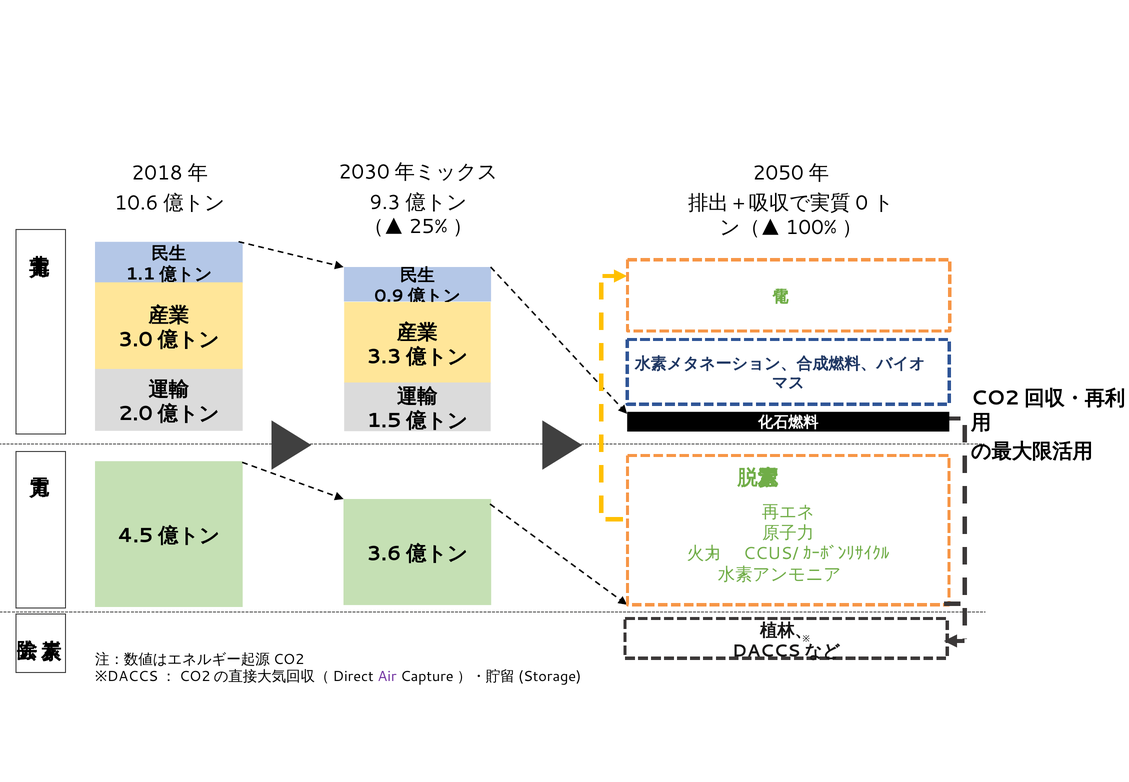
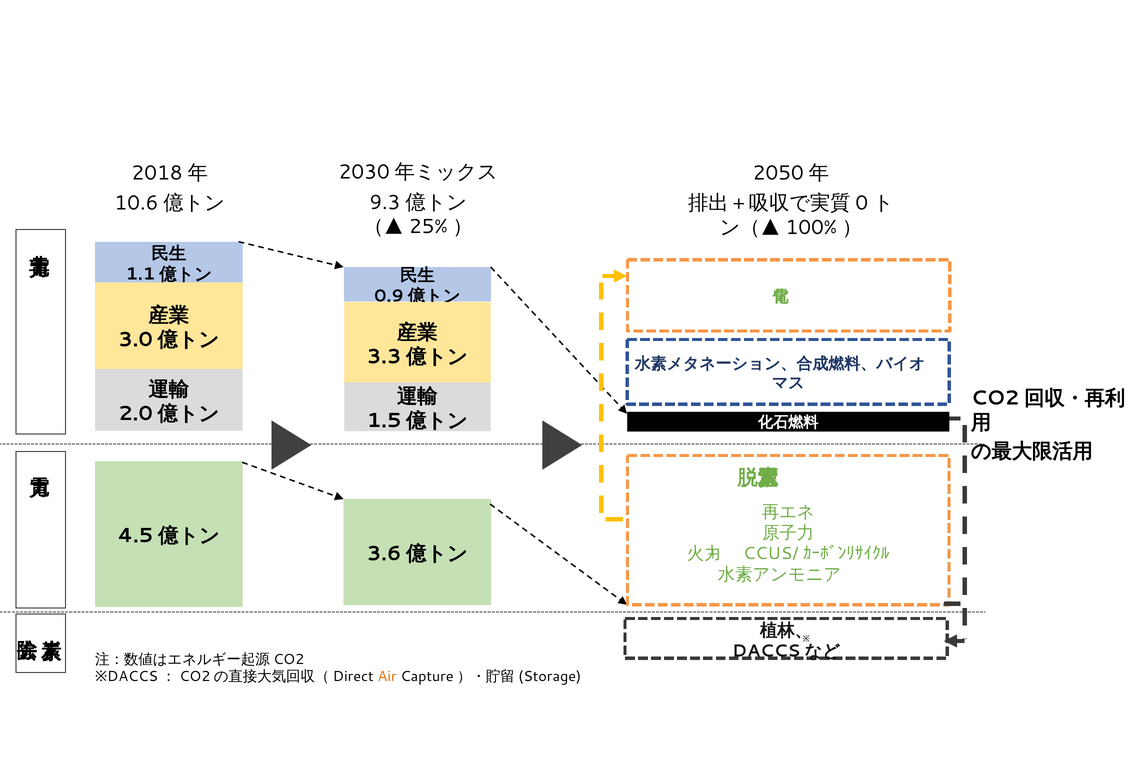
Air colour: purple -> orange (387, 676)
